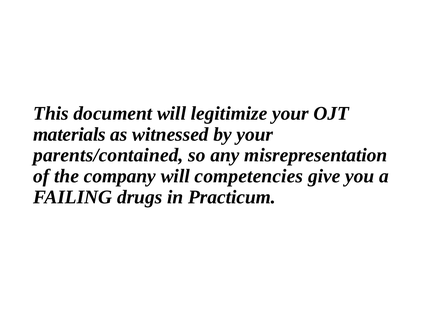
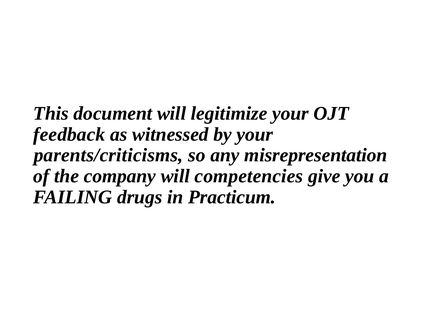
materials: materials -> feedback (69, 134)
parents/contained: parents/contained -> parents/criticisms (108, 155)
